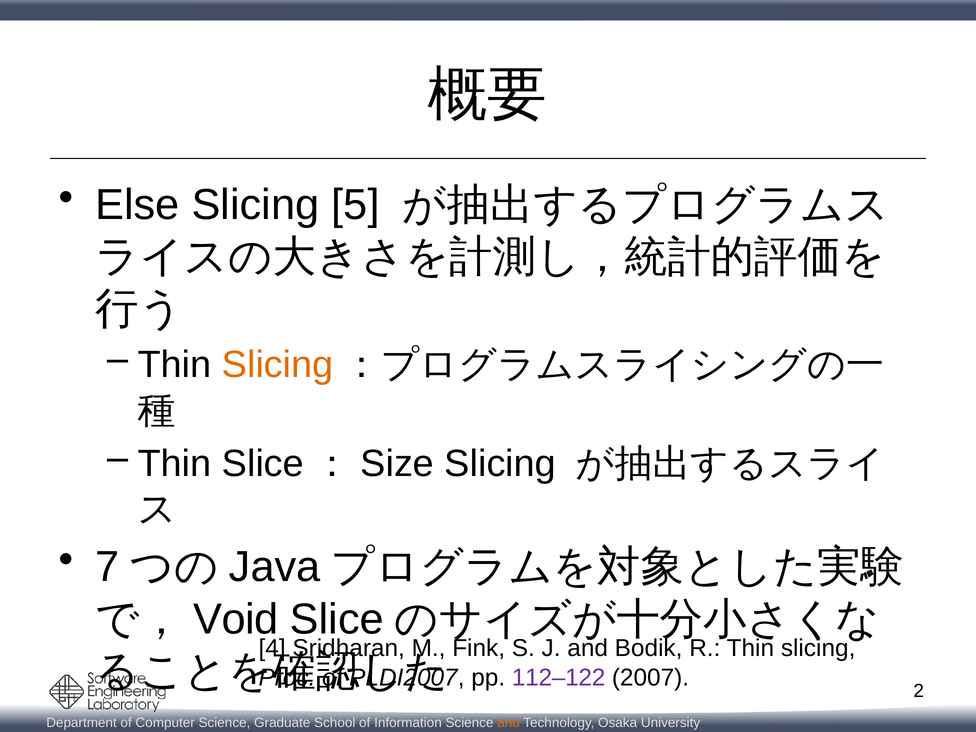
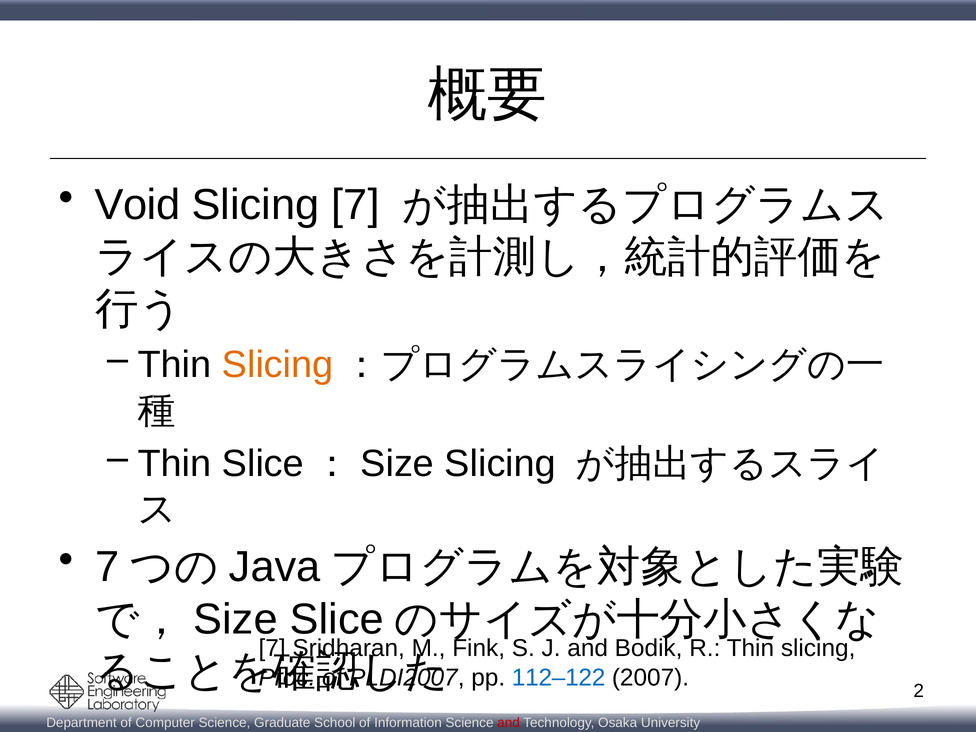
Else: Else -> Void (138, 205)
Slicing 5: 5 -> 7 (355, 205)
Void: Void -> Size (236, 619)
4: 4 -> 7 (272, 648)
112–122 colour: purple -> blue (559, 678)
and colour: orange -> red (509, 723)
